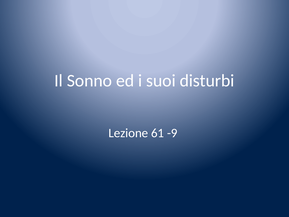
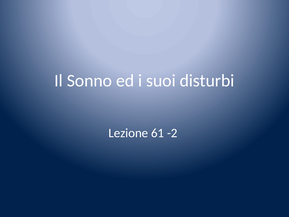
-9: -9 -> -2 (172, 133)
